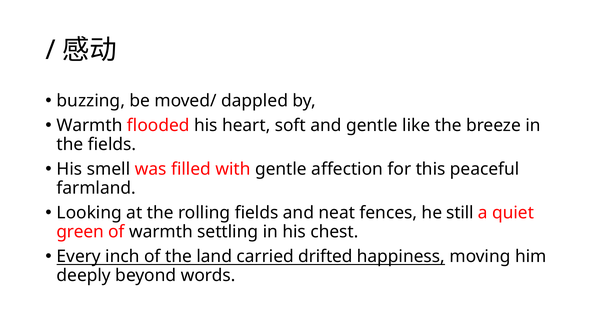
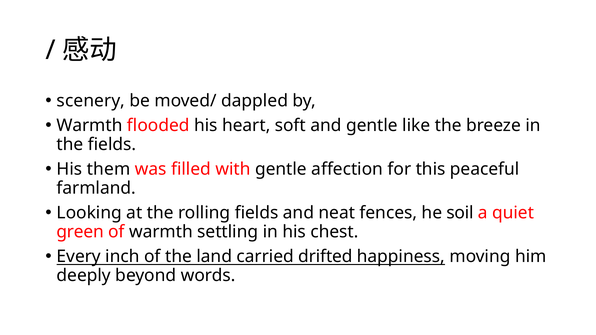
buzzing: buzzing -> scenery (91, 101)
smell: smell -> them (108, 169)
still: still -> soil (460, 213)
